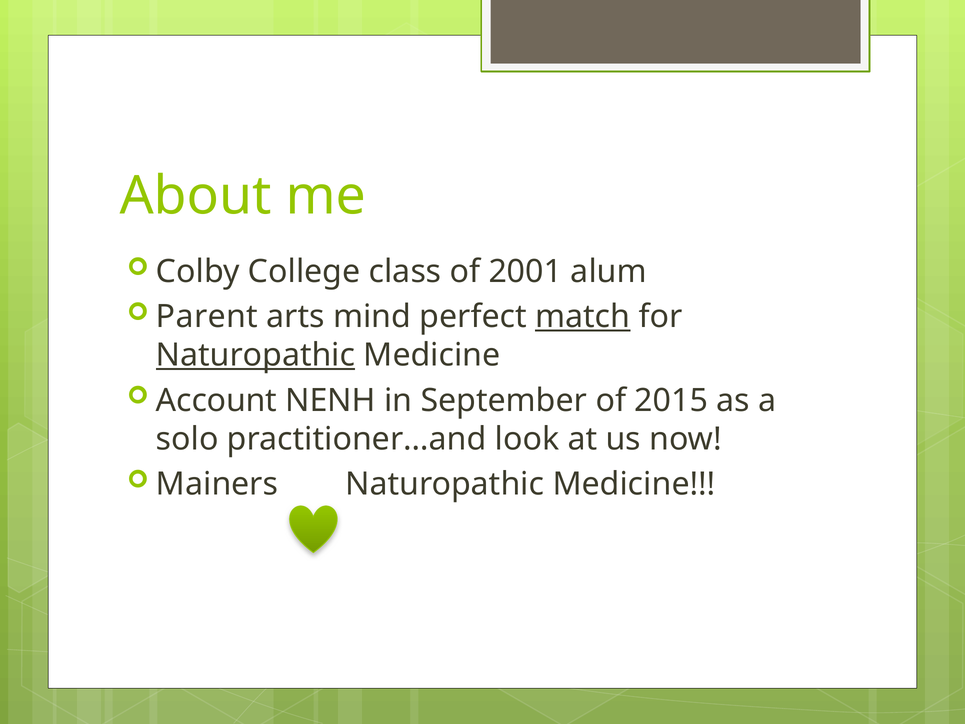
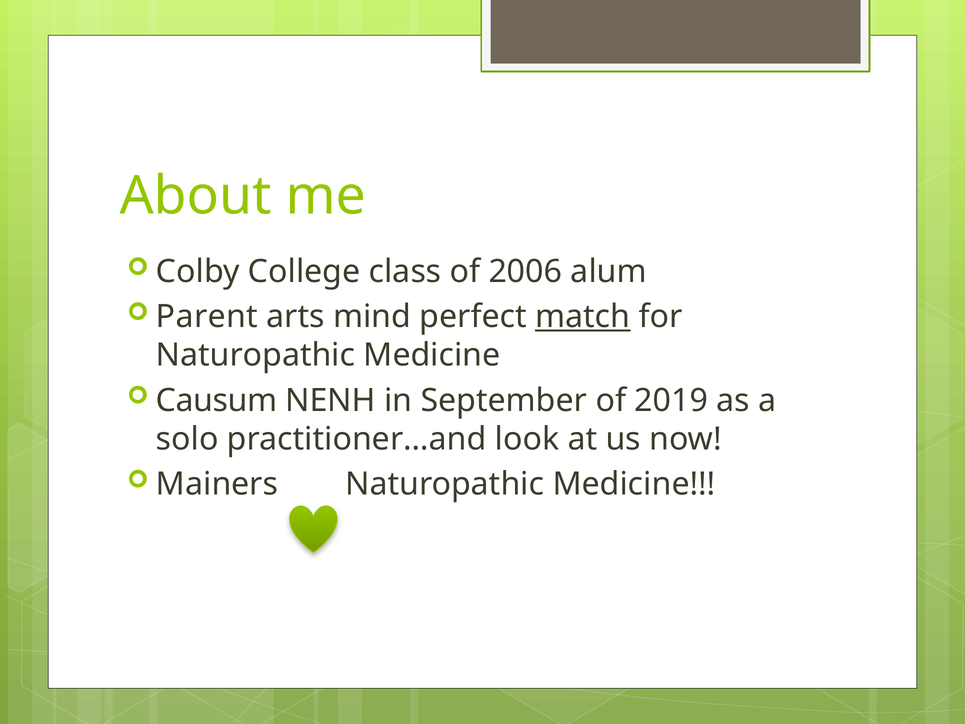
2001: 2001 -> 2006 (525, 272)
Naturopathic underline: present -> none (256, 355)
Account: Account -> Causum (217, 400)
2015: 2015 -> 2019 (671, 400)
